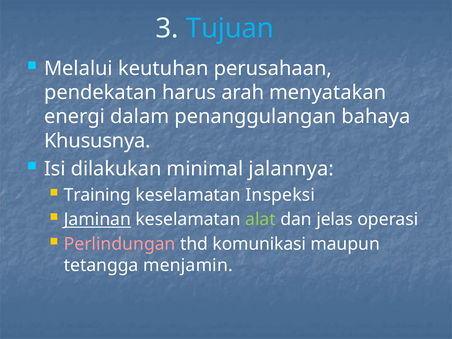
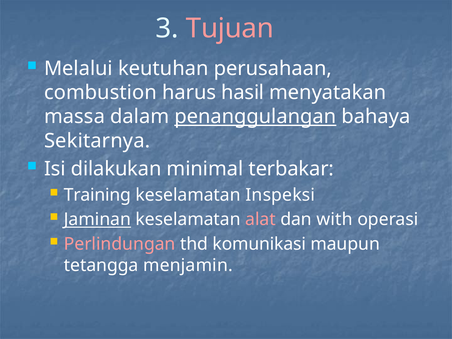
Tujuan colour: light blue -> pink (230, 28)
pendekatan: pendekatan -> combustion (100, 93)
arah: arah -> hasil (243, 93)
energi: energi -> massa (75, 117)
penanggulangan underline: none -> present (255, 117)
Khususnya: Khususnya -> Sekitarnya (97, 141)
jalannya: jalannya -> terbakar (291, 169)
alat colour: light green -> pink (261, 220)
jelas: jelas -> with (335, 220)
